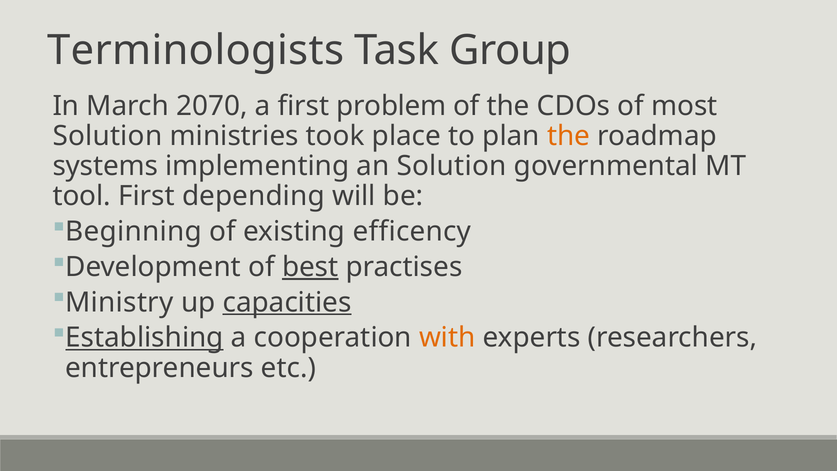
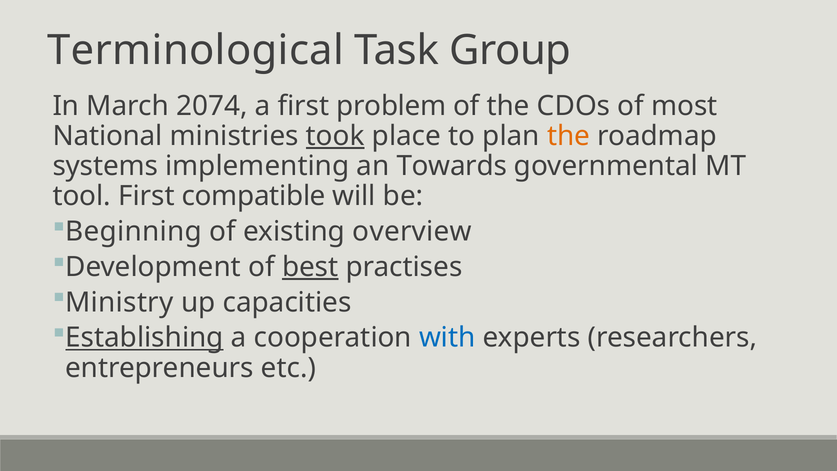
Terminologists: Terminologists -> Terminological (196, 50)
2070: 2070 -> 2074 (212, 106)
Solution: Solution -> National (108, 136)
took underline: none -> present (335, 136)
an Solution: Solution -> Towards (452, 166)
depending: depending -> compatible (254, 196)
efficency: efficency -> overview (412, 232)
capacities underline: present -> none (287, 302)
with colour: orange -> blue (447, 338)
